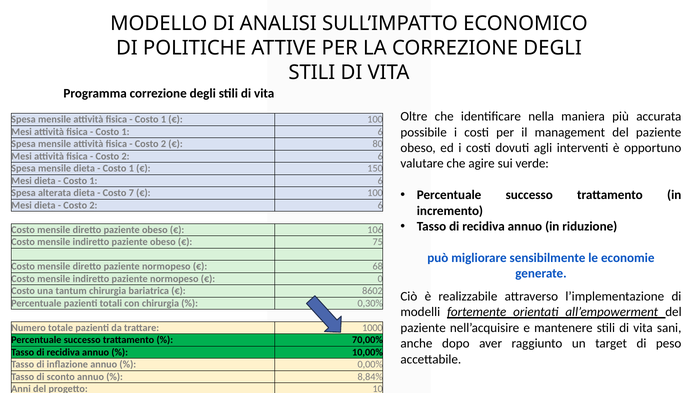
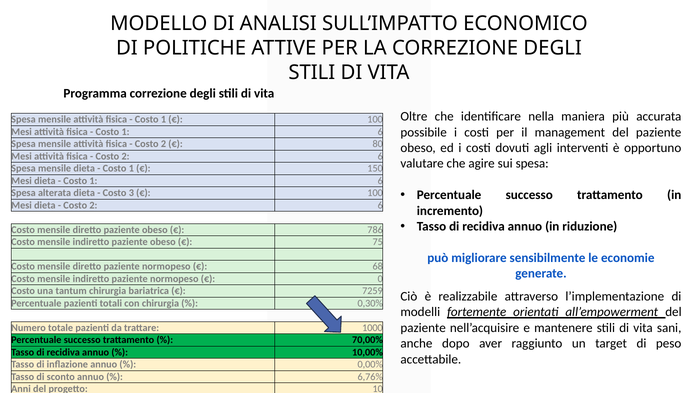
sui verde: verde -> spesa (532, 163)
7: 7 -> 3 (131, 193)
106: 106 -> 786 (375, 230)
8602: 8602 -> 7259 (372, 291)
8,84%: 8,84% -> 6,76% (370, 377)
